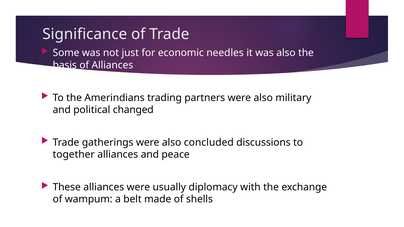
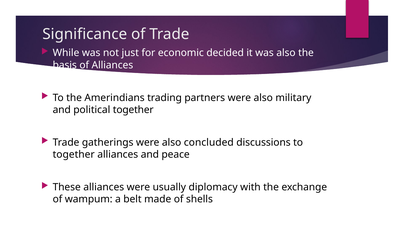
Some: Some -> While (66, 53)
needles: needles -> decided (225, 53)
political changed: changed -> together (133, 110)
